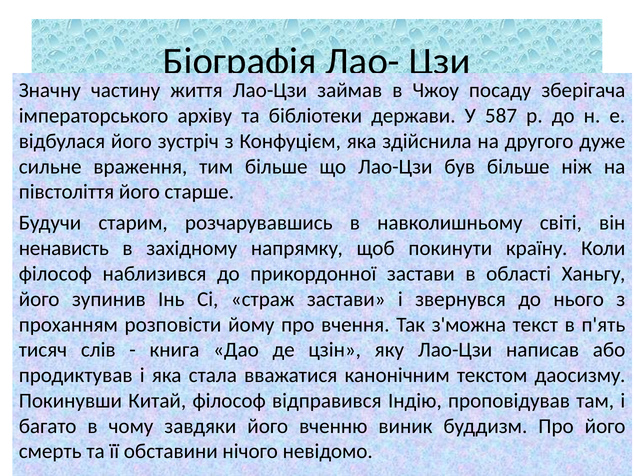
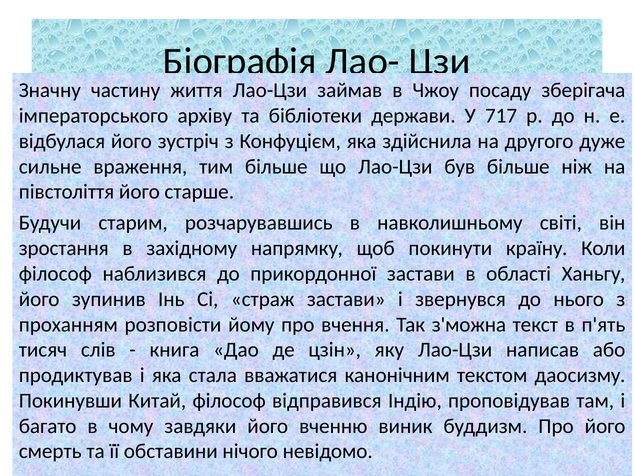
587: 587 -> 717 (501, 116)
ненависть: ненависть -> зростання (64, 248)
